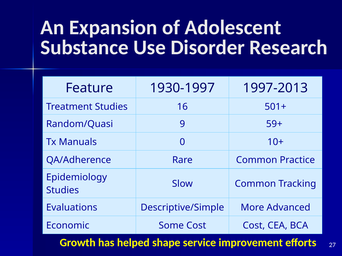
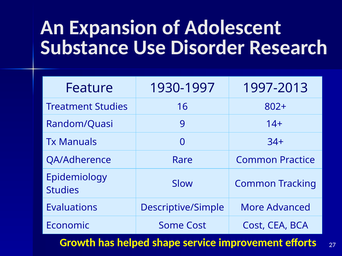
501+: 501+ -> 802+ (275, 107)
59+: 59+ -> 14+ (274, 124)
10+: 10+ -> 34+ (276, 142)
